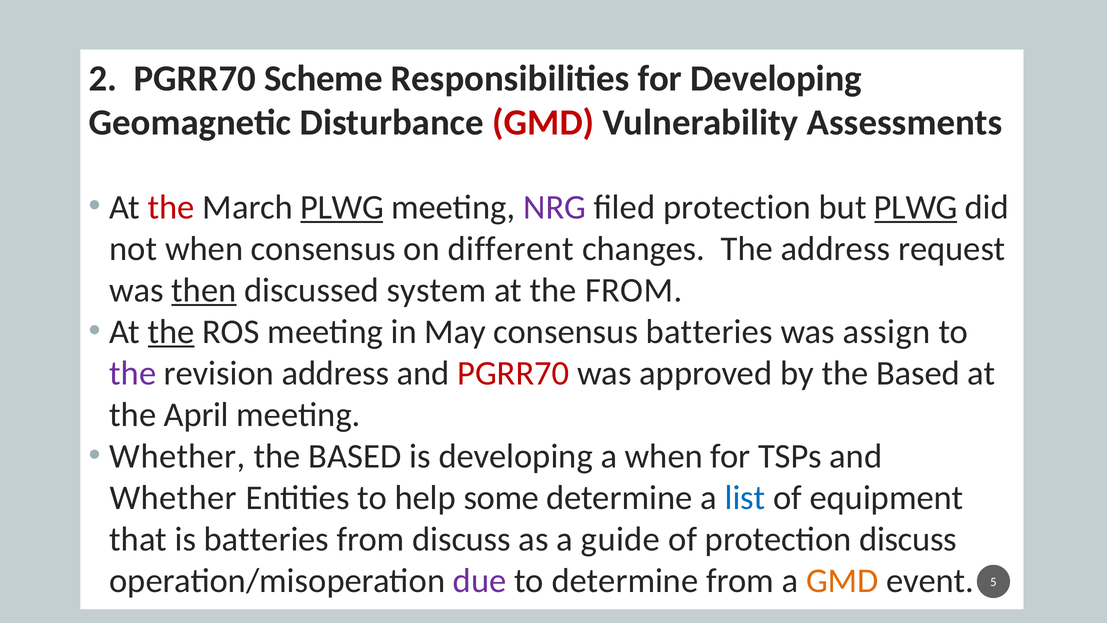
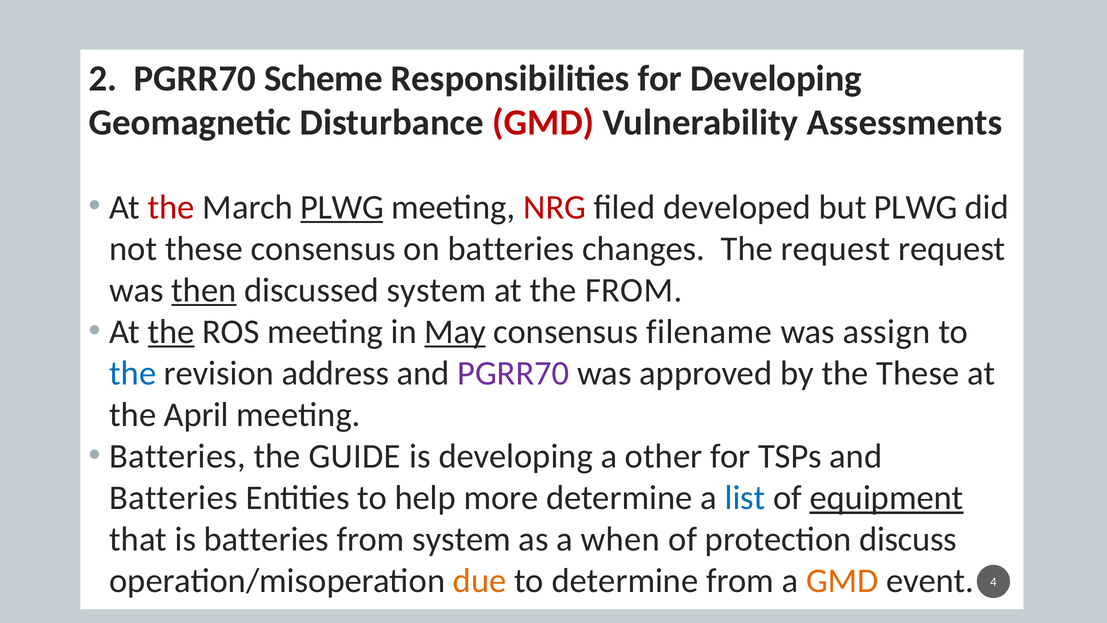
NRG colour: purple -> red (555, 207)
filed protection: protection -> developed (737, 207)
PLWG underline: present -> none (916, 207)
not when: when -> these (204, 249)
on different: different -> batteries (511, 249)
The address: address -> request (835, 249)
May underline: none -> present (455, 332)
consensus batteries: batteries -> filename (709, 332)
the colour: purple -> blue (133, 373)
PGRR70 colour: red -> purple (513, 373)
by the Based: Based -> These (918, 373)
Whether: Whether -> Batteries (178, 456)
BASED: BASED -> GUIDE (355, 456)
a when: when -> other (664, 456)
Whether: Whether -> Batteries (173, 498)
some: some -> more (501, 498)
equipment underline: none -> present (887, 498)
from discuss: discuss -> system (462, 539)
guide: guide -> when (620, 539)
due colour: purple -> orange (480, 581)
5: 5 -> 4 (993, 582)
